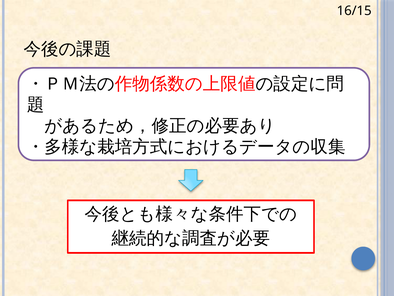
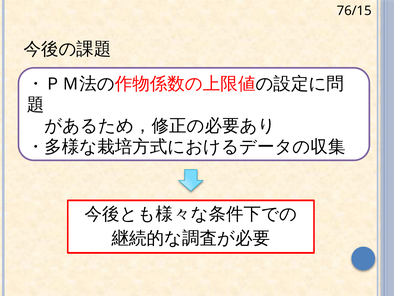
16/15: 16/15 -> 76/15 (354, 11)
